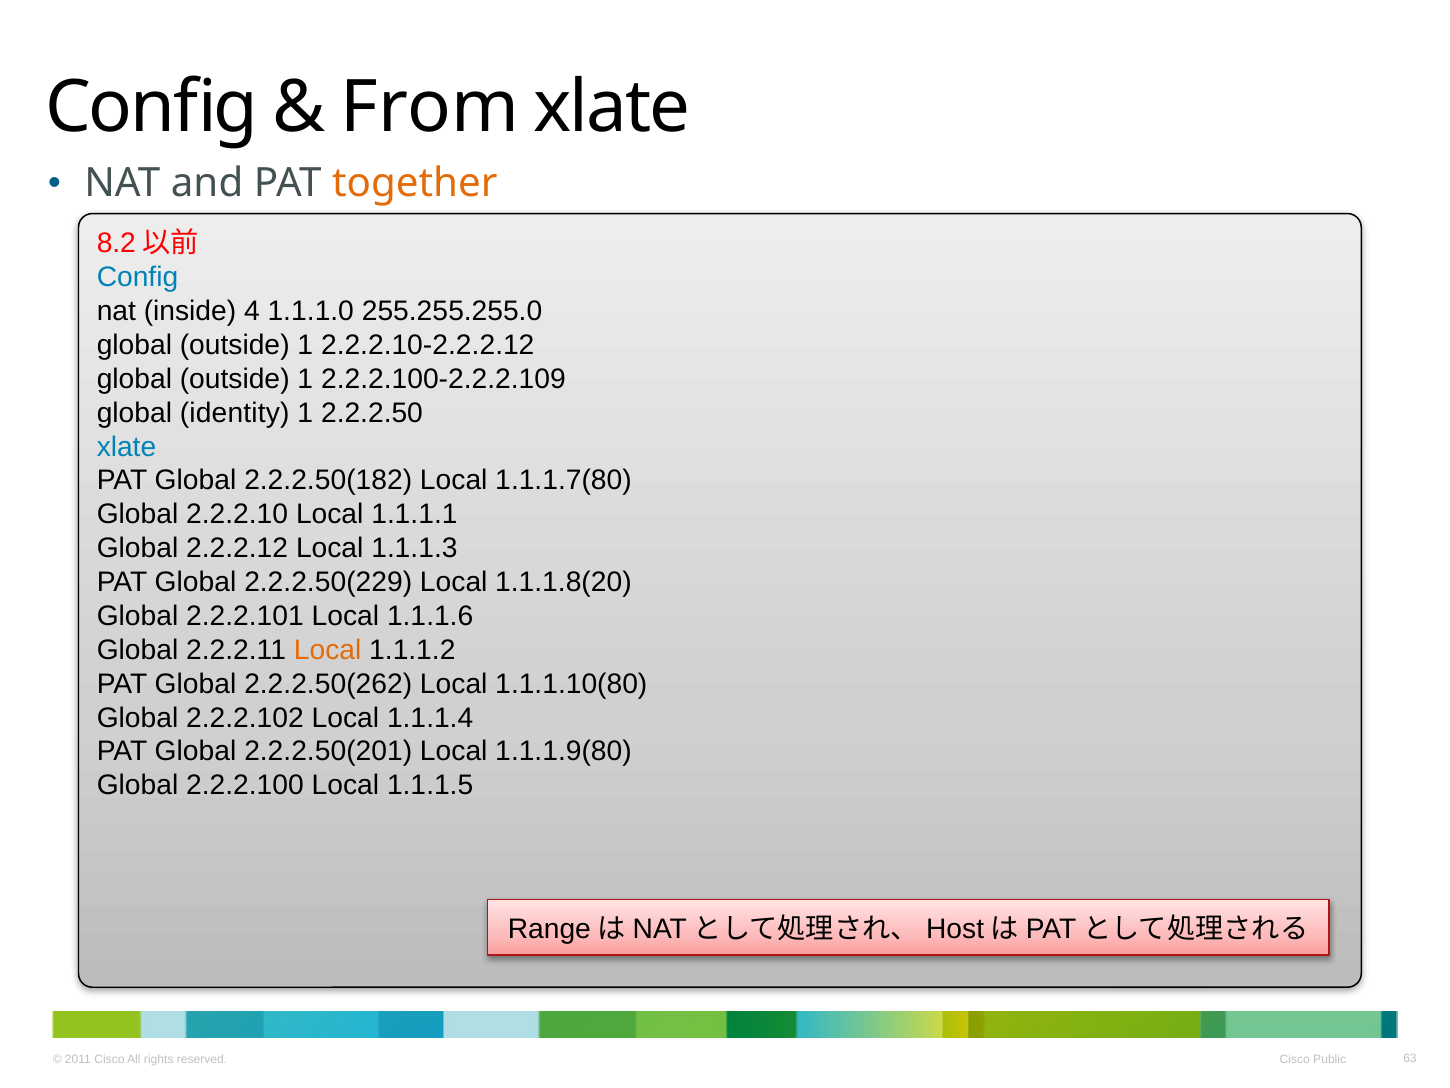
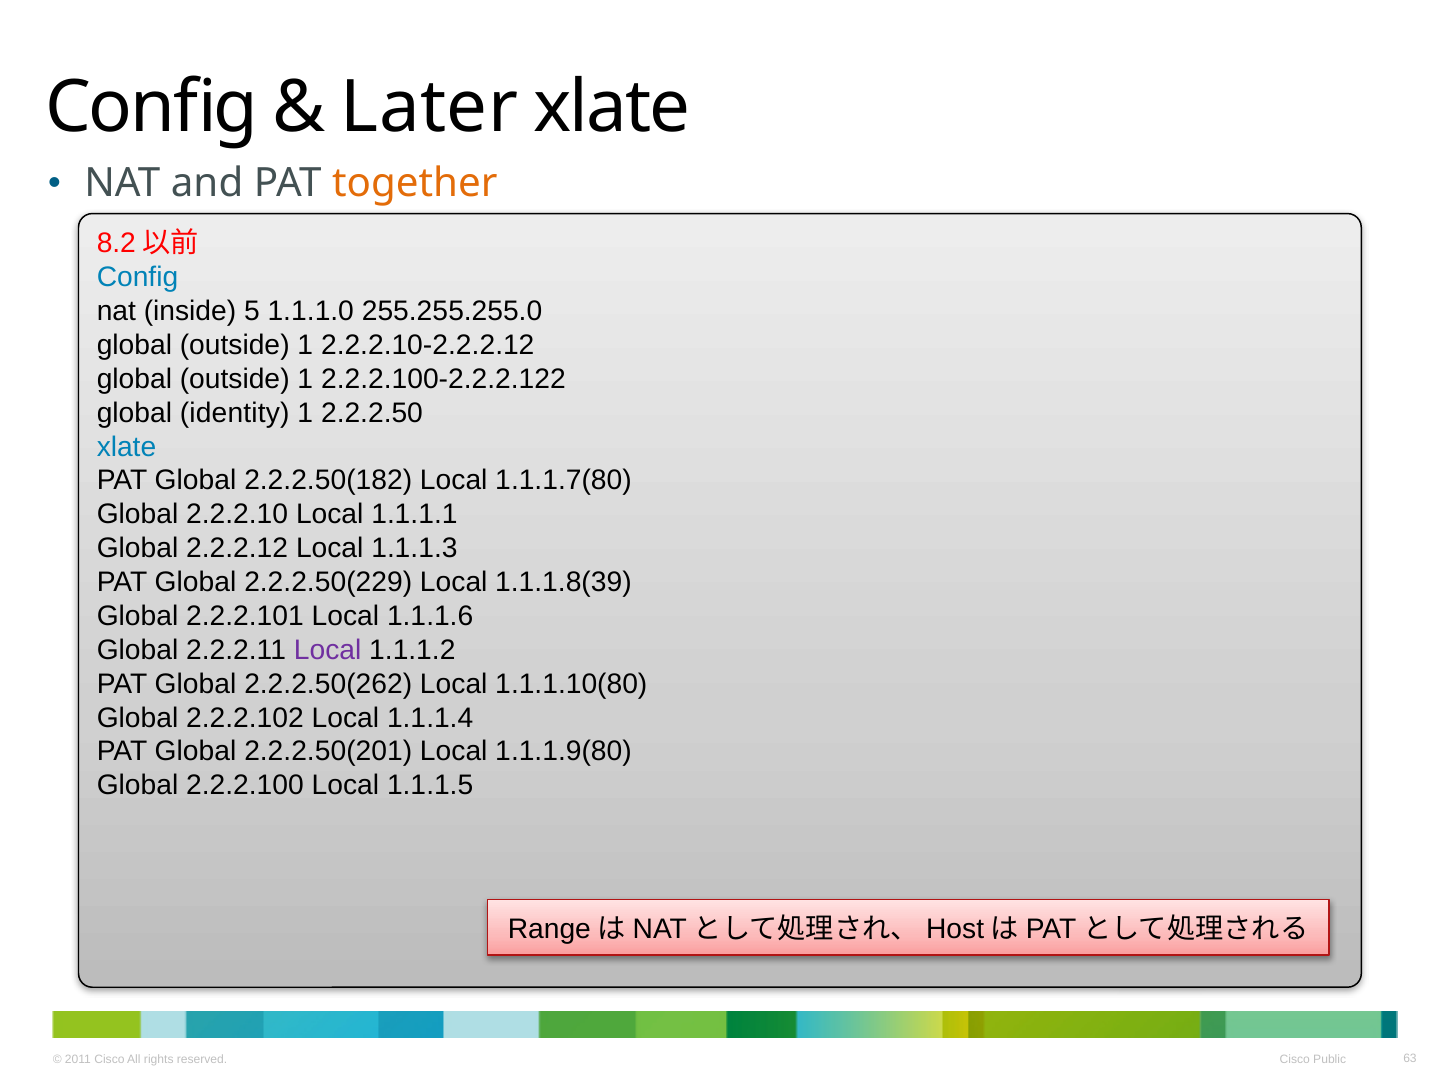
From: From -> Later (429, 107)
4: 4 -> 5 (252, 311)
2.2.2.100-2.2.2.109: 2.2.2.100-2.2.2.109 -> 2.2.2.100-2.2.2.122 (443, 379)
1.1.1.8(20: 1.1.1.8(20 -> 1.1.1.8(39 (563, 582)
Local colour: orange -> purple (328, 650)
